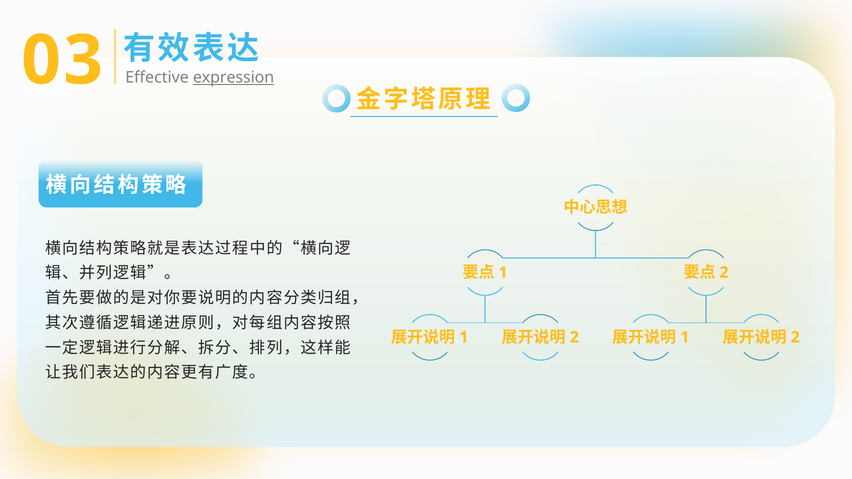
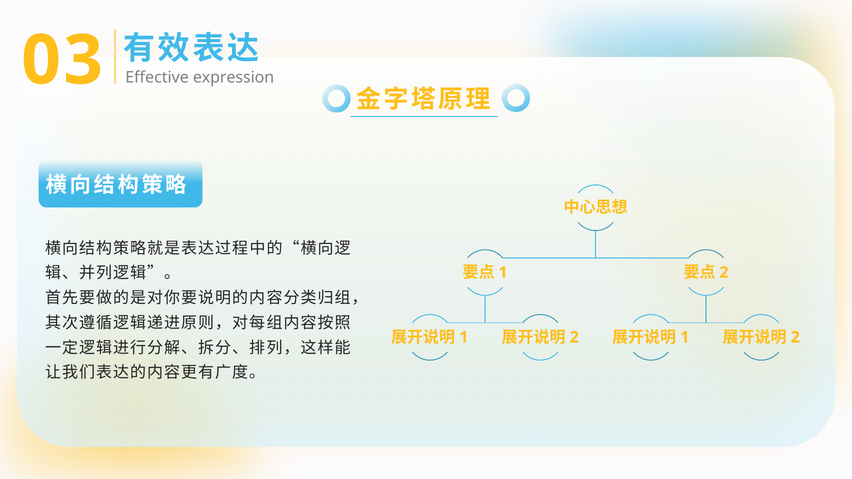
expression underline: present -> none (234, 78)
